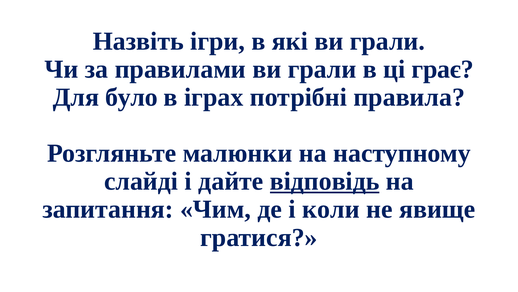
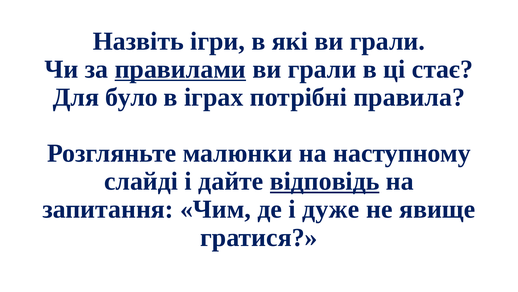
правилами underline: none -> present (180, 69)
грає: грає -> стає (443, 69)
коли: коли -> дуже (331, 209)
